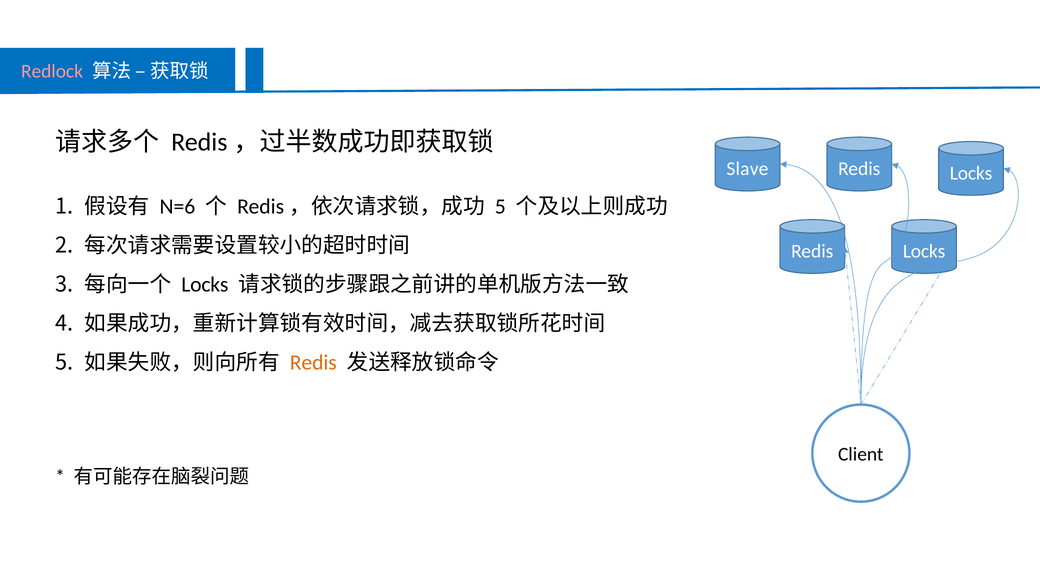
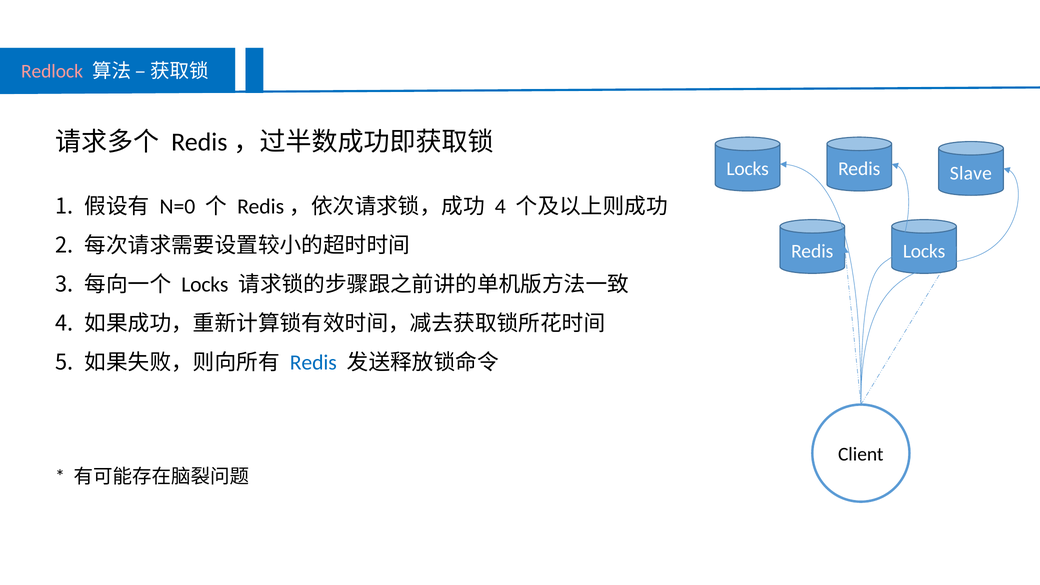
Slave: Slave -> Locks (748, 169)
Locks: Locks -> Slave (971, 173)
N=6: N=6 -> N=0 (177, 207)
5: 5 -> 4 (500, 207)
Redis colour: orange -> blue (313, 363)
